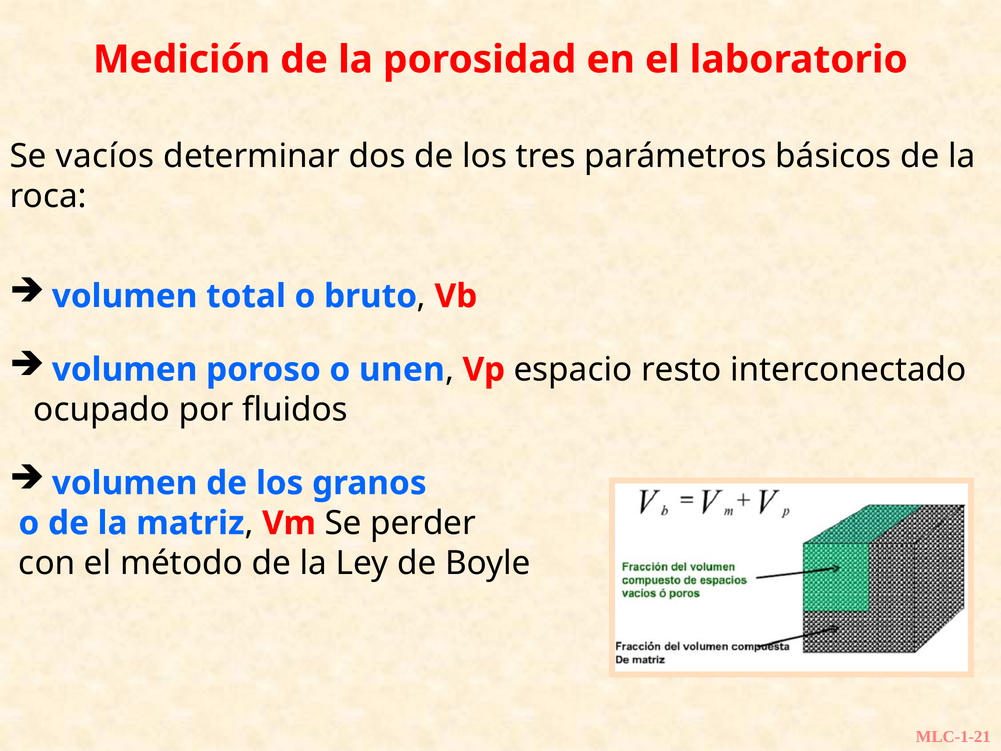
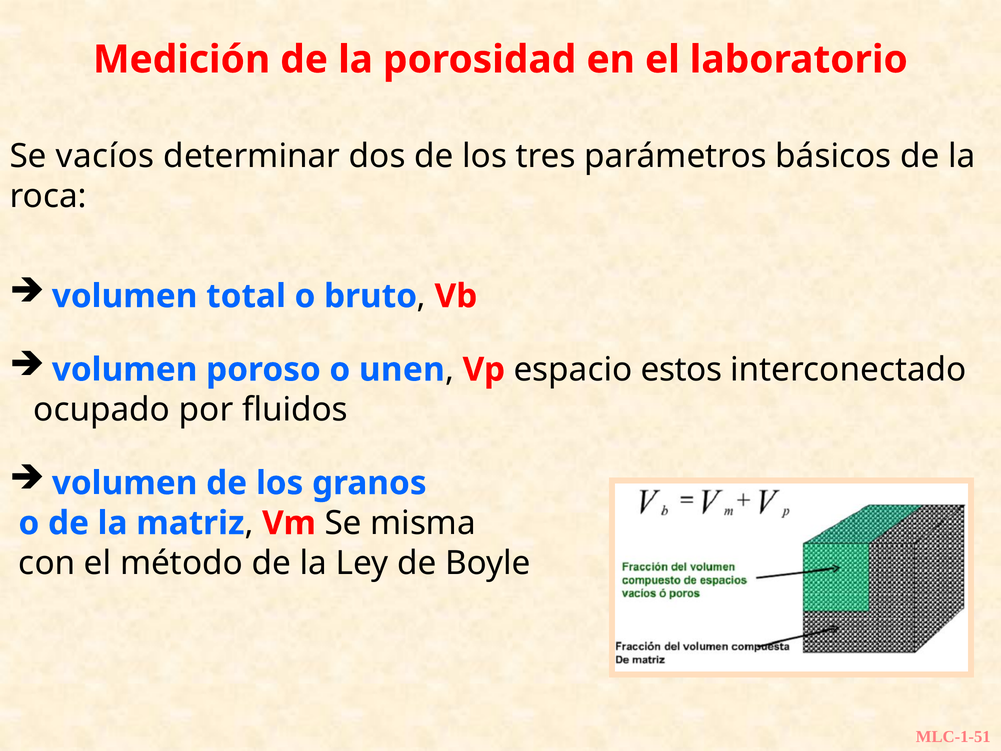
resto: resto -> estos (681, 370)
perder: perder -> misma (423, 523)
MLC-1-21: MLC-1-21 -> MLC-1-51 (953, 737)
